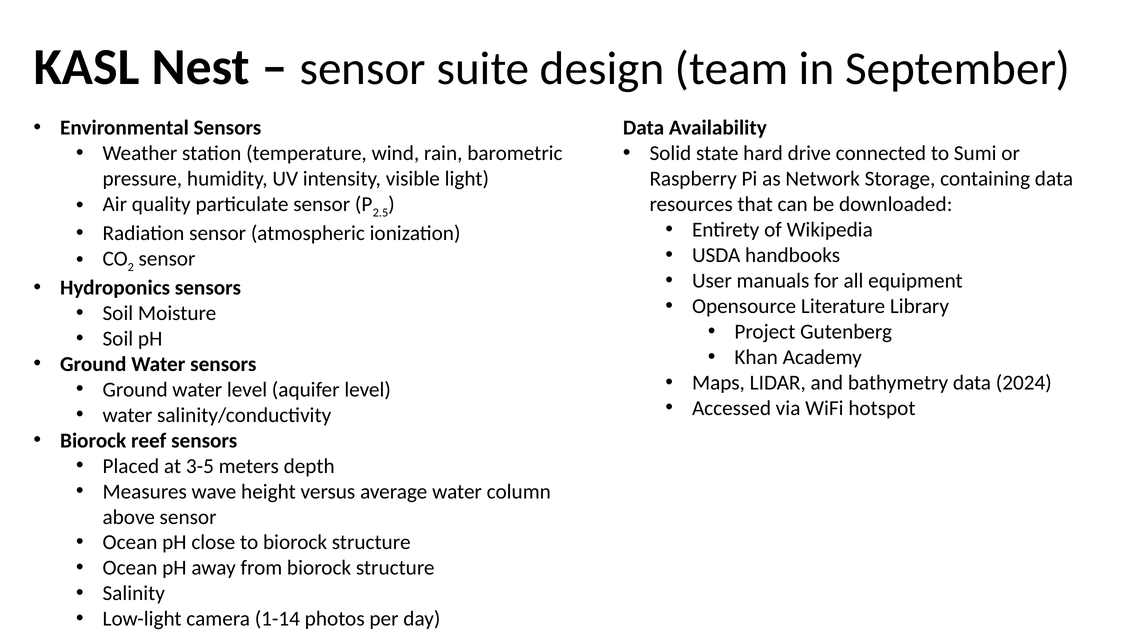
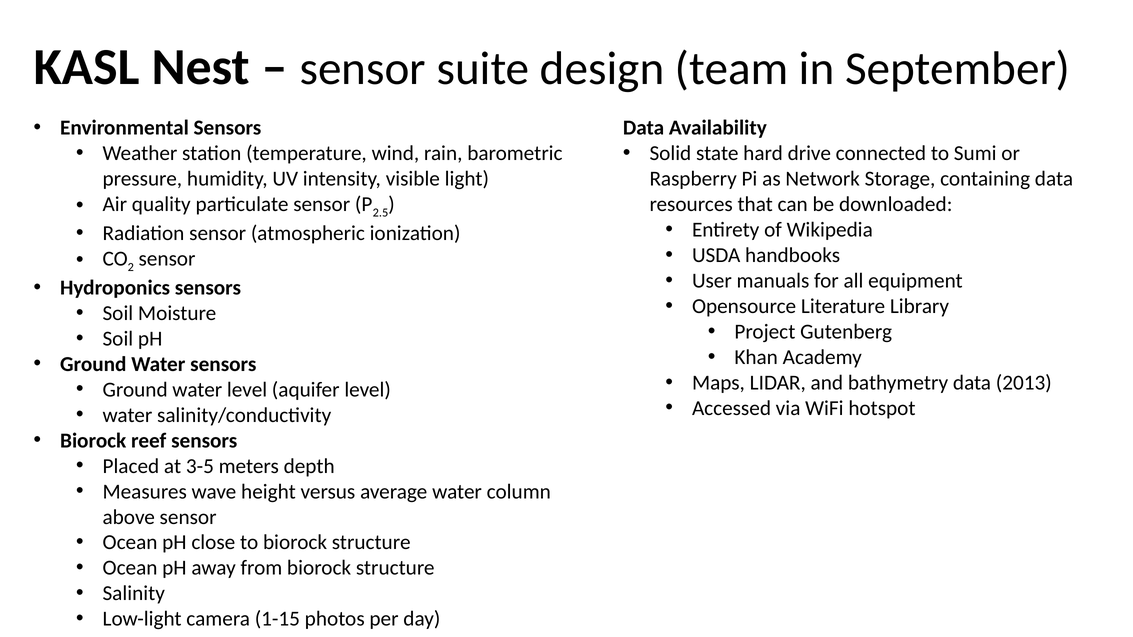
2024: 2024 -> 2013 (1024, 383)
1-14: 1-14 -> 1-15 (277, 619)
